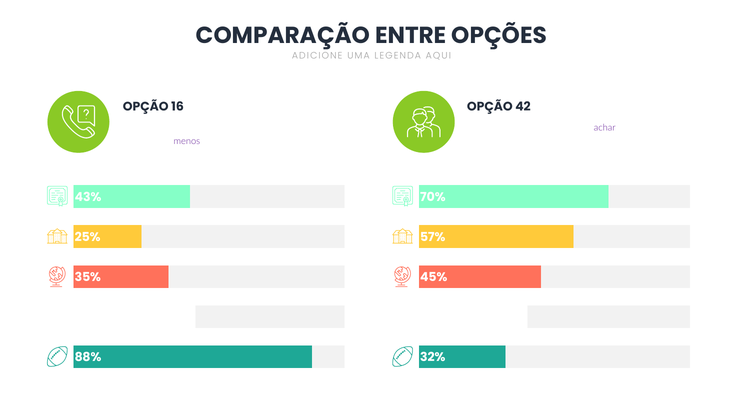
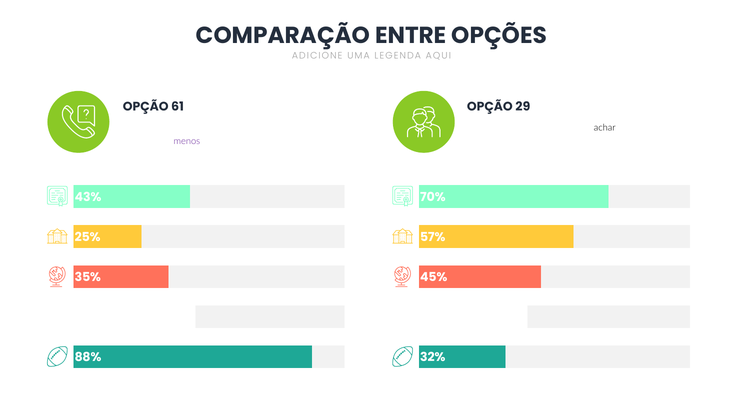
16: 16 -> 61 (178, 106)
42: 42 -> 29 (523, 106)
achar colour: purple -> black (605, 127)
